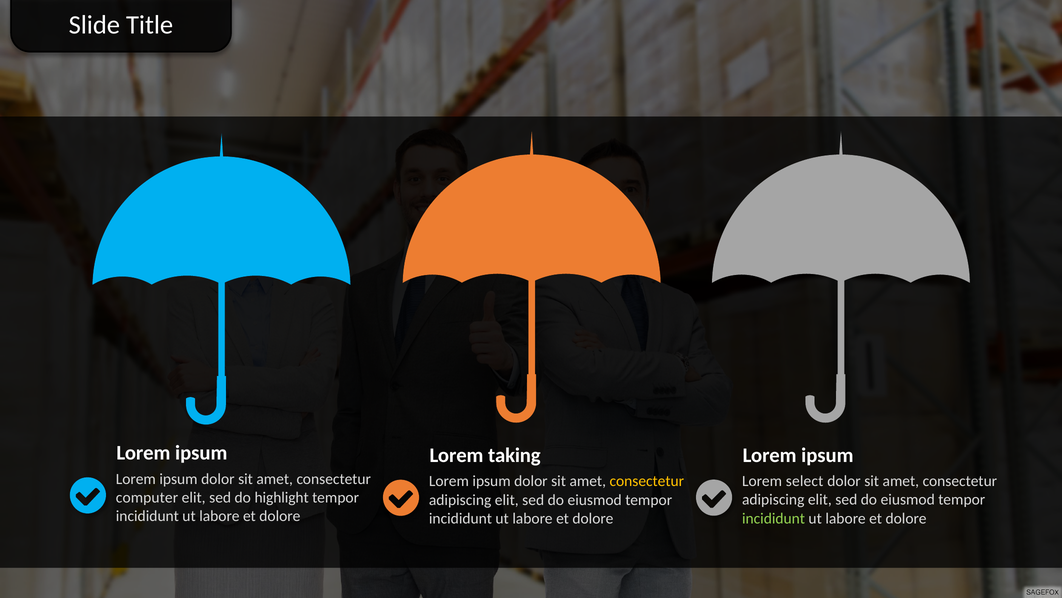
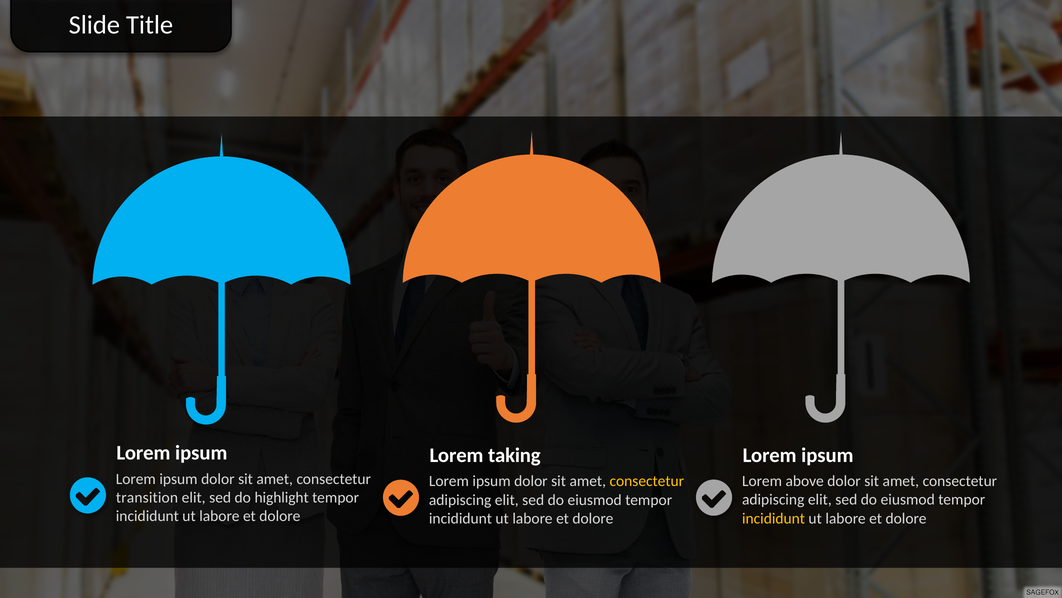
select: select -> above (805, 481)
computer: computer -> transition (147, 497)
incididunt colour: light green -> yellow (774, 518)
